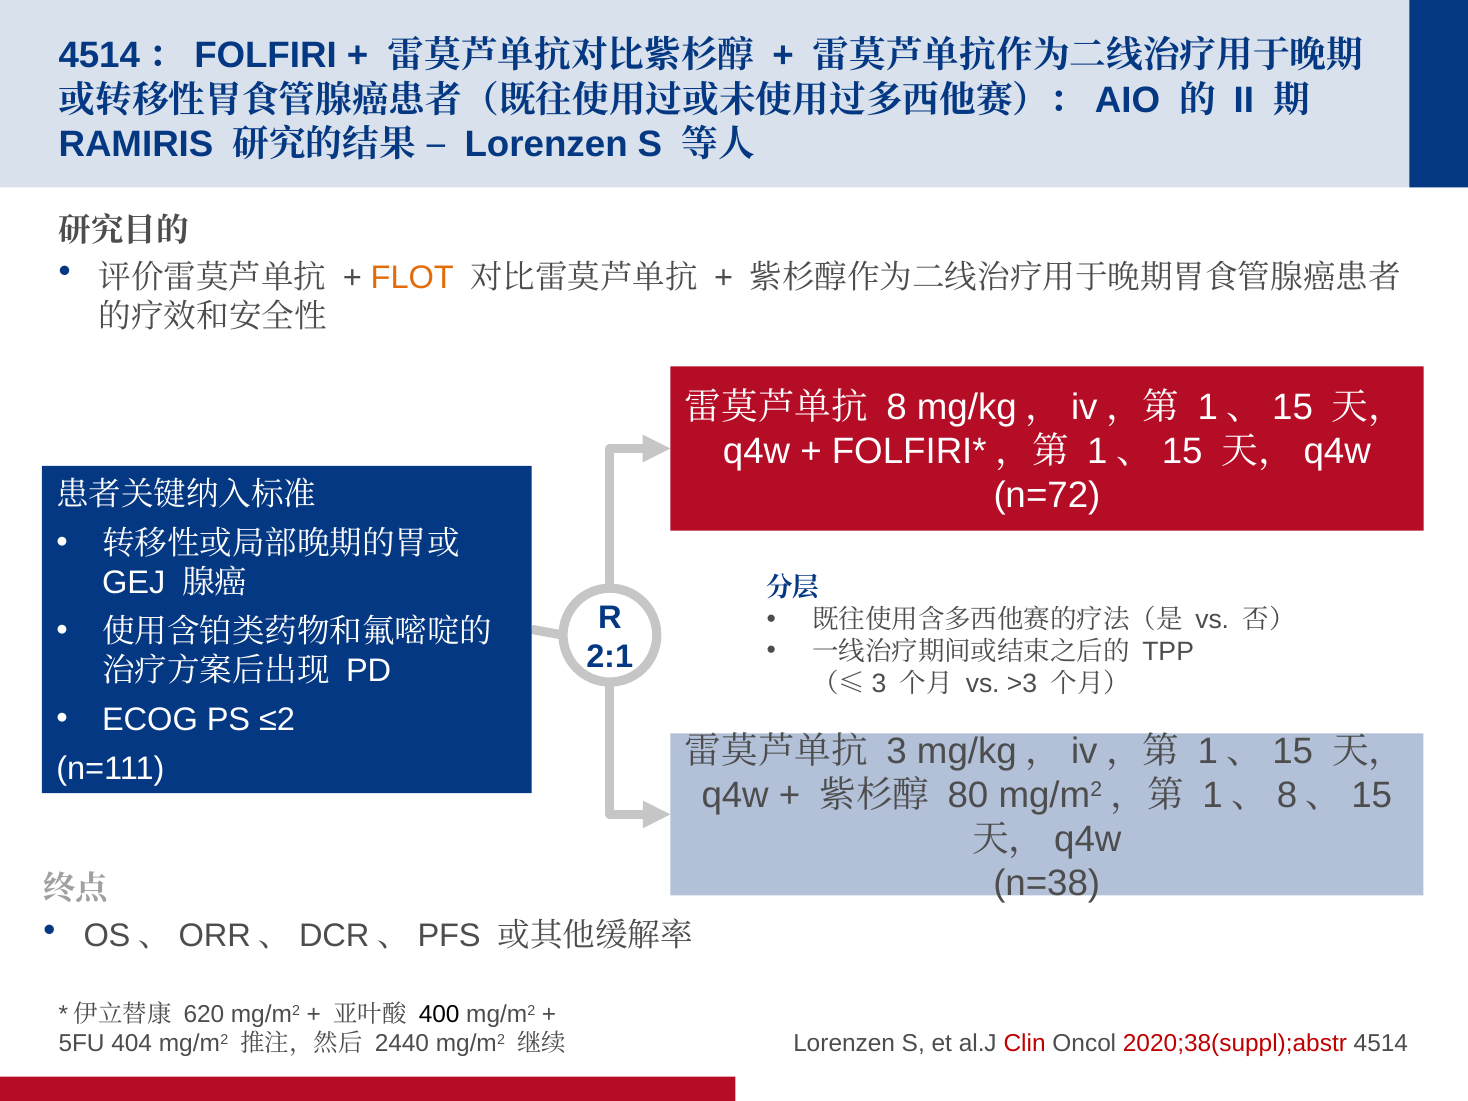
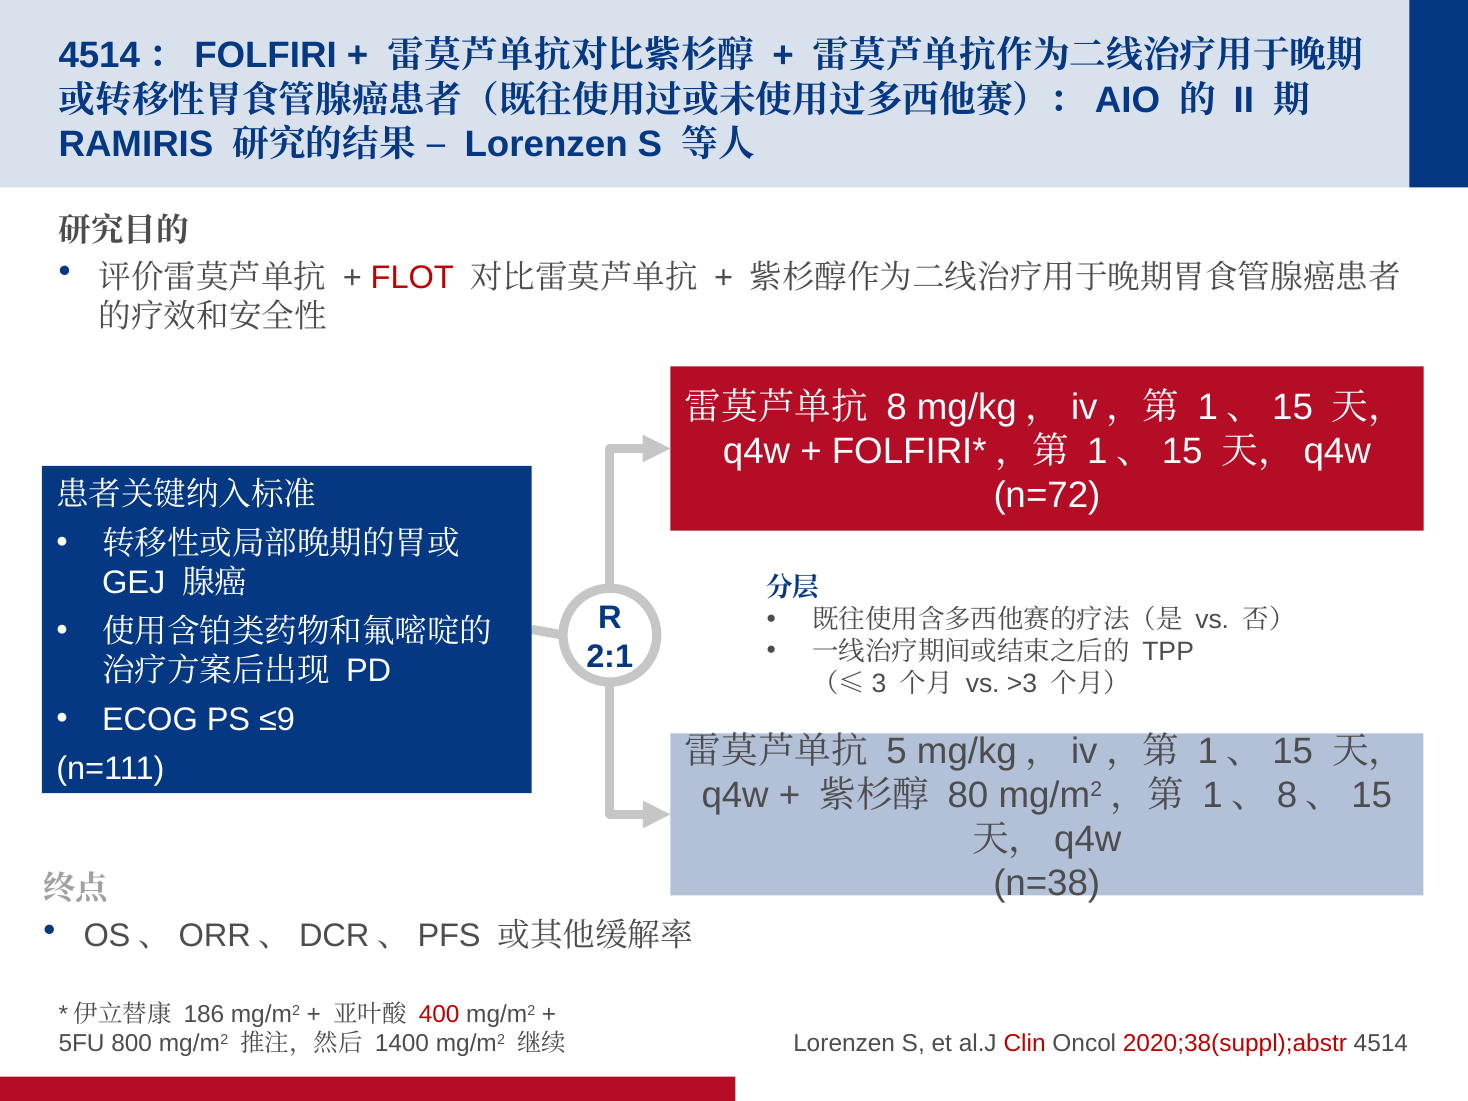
FLOT colour: orange -> red (412, 278)
≤2: ≤2 -> ≤9 (277, 720)
3: 3 -> 5 (897, 751)
620: 620 -> 186 (204, 1015)
400 colour: black -> red (439, 1015)
404: 404 -> 800 (132, 1044)
2440: 2440 -> 1400 (402, 1044)
